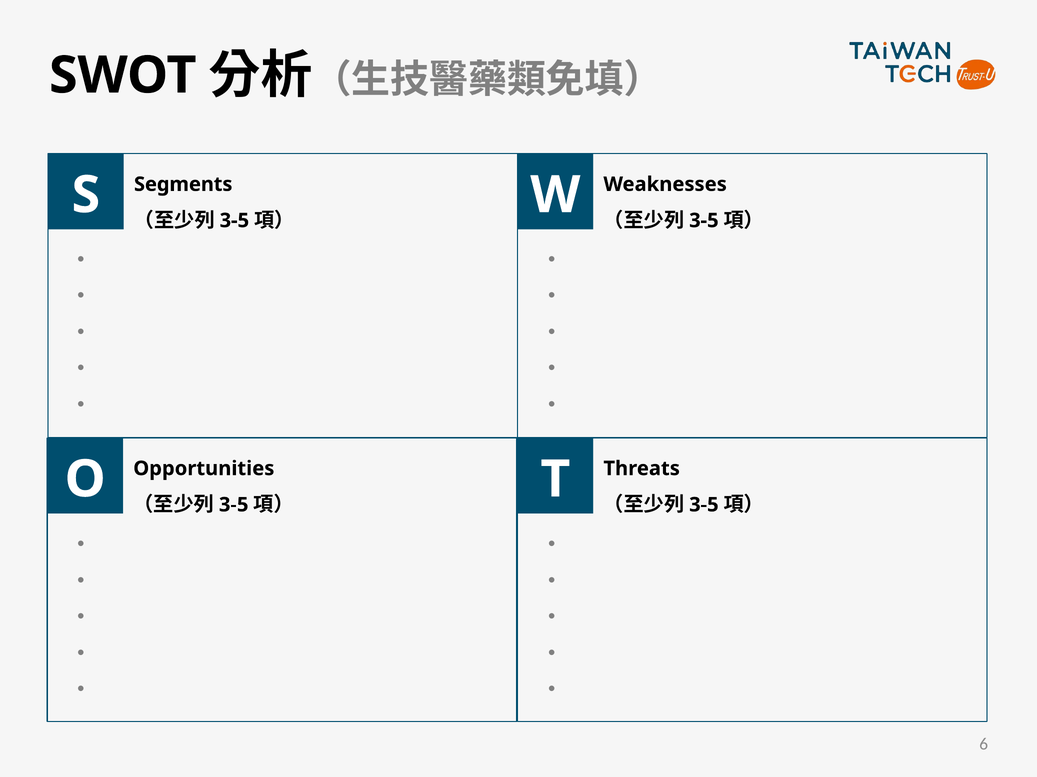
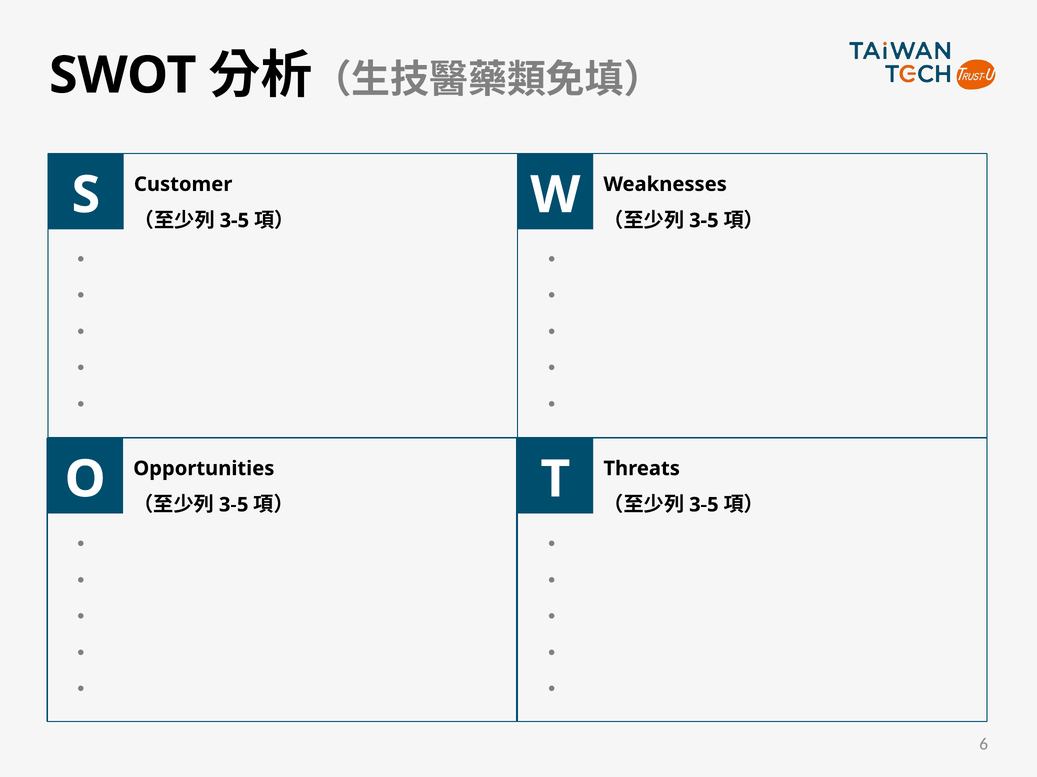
Segments: Segments -> Customer (183, 184)
